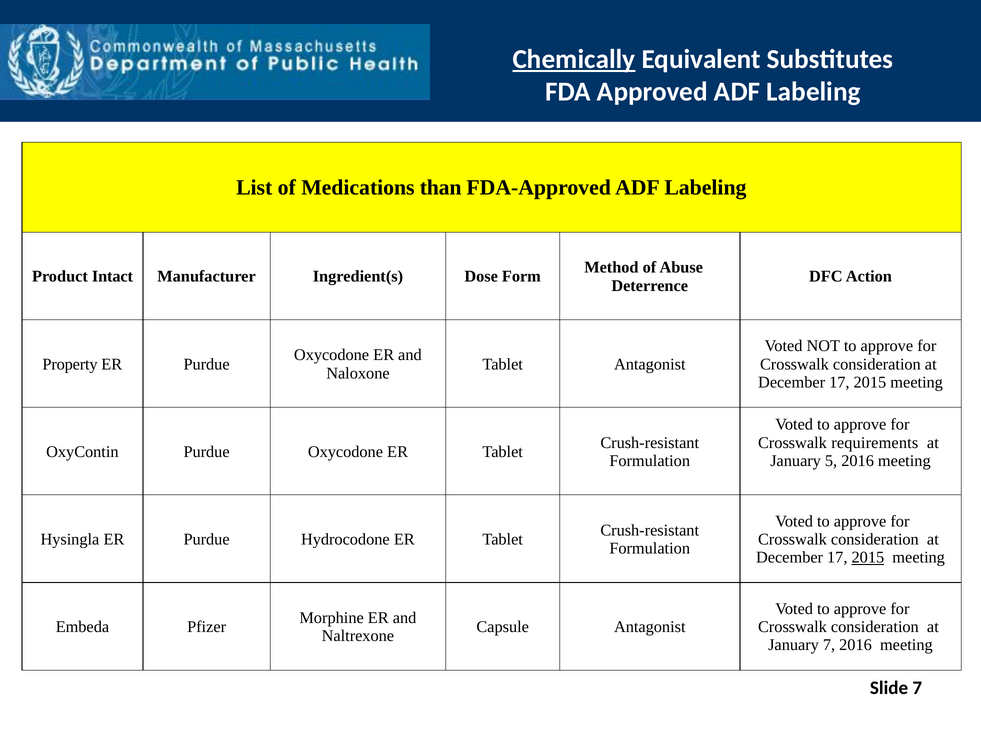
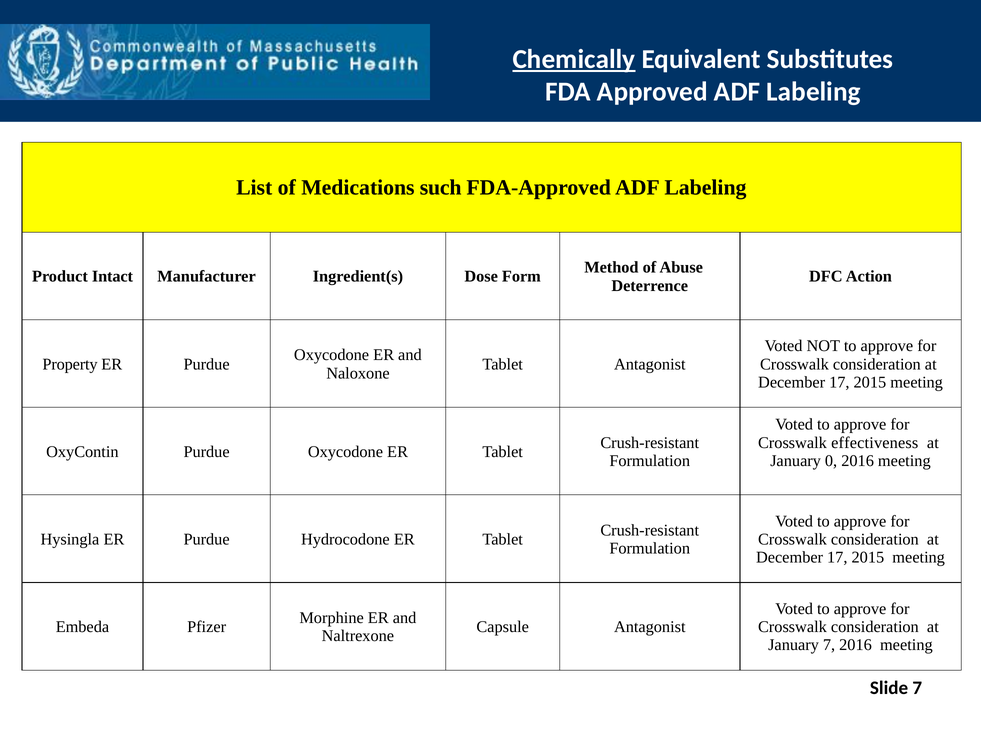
than: than -> such (441, 188)
requirements: requirements -> effectiveness (875, 442)
5: 5 -> 0 (831, 461)
2015 underline: present -> none (868, 557)
